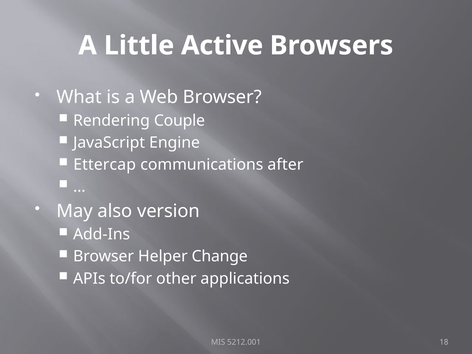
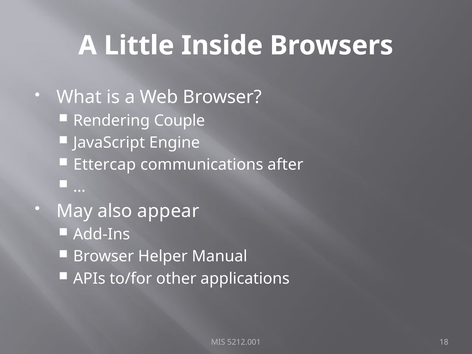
Active: Active -> Inside (222, 46)
version: version -> appear (168, 211)
Change: Change -> Manual (220, 256)
